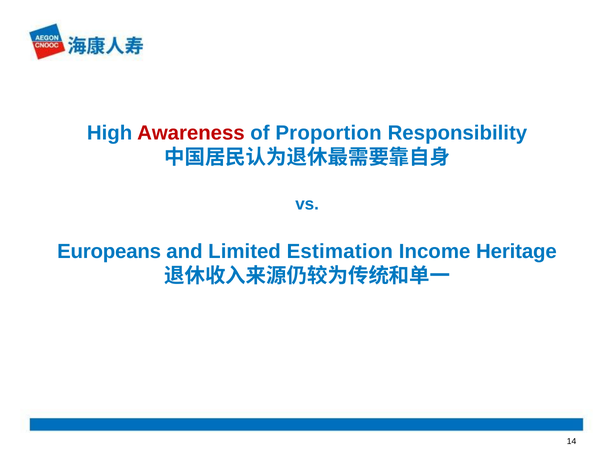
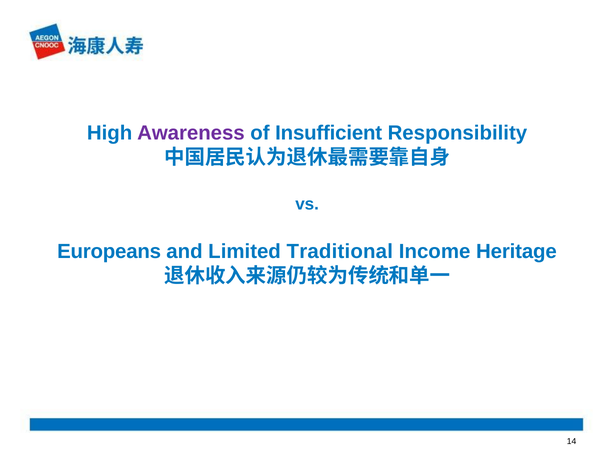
Awareness colour: red -> purple (191, 133)
Proportion: Proportion -> Insufficient (329, 133)
Estimation: Estimation -> Traditional (340, 251)
